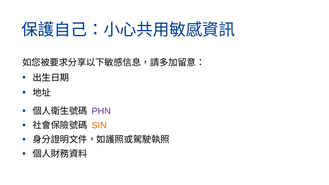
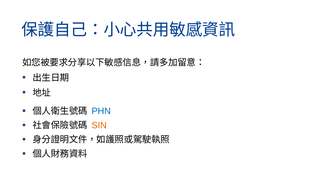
PHN colour: purple -> blue (101, 111)
